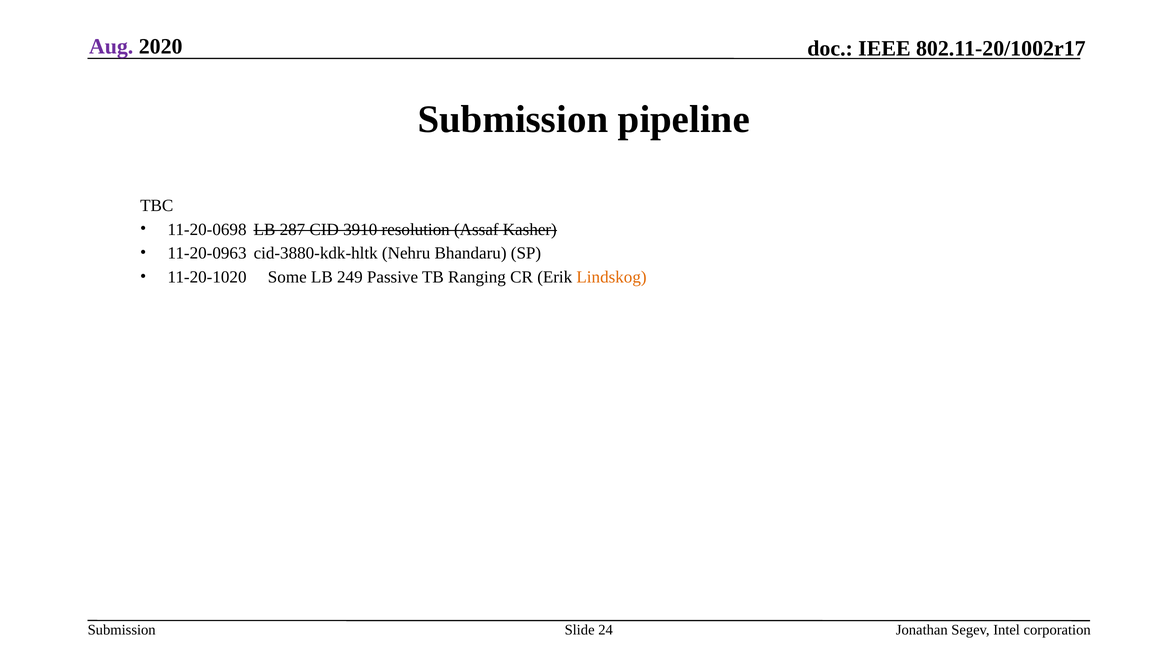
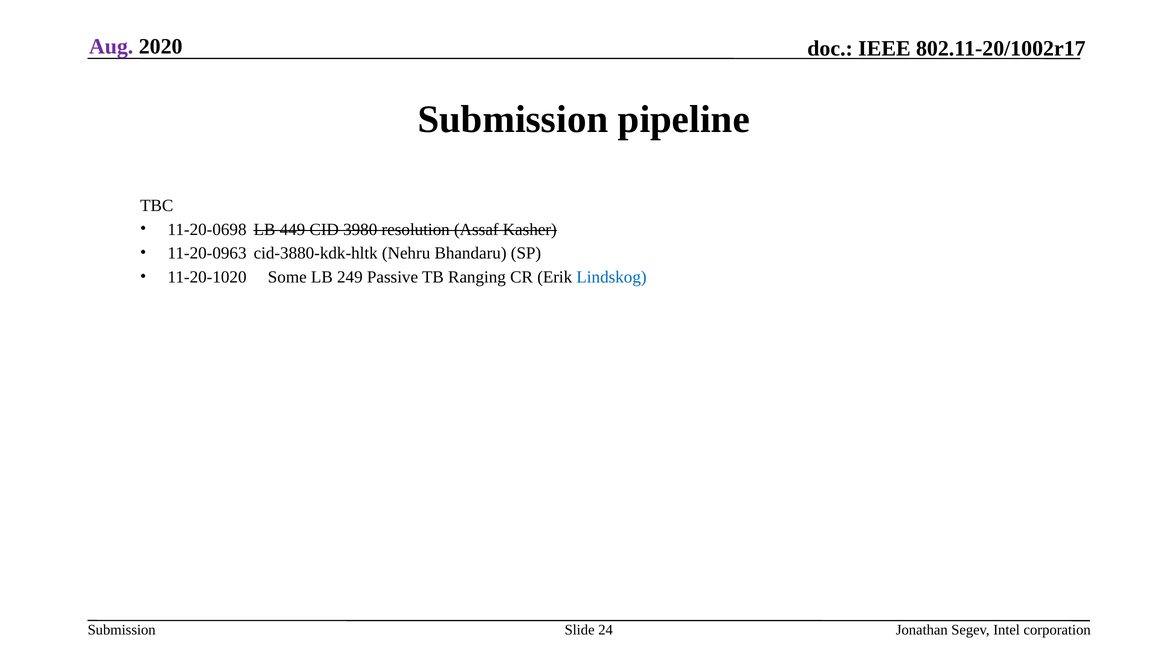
287: 287 -> 449 (292, 229)
3910: 3910 -> 3980 (360, 229)
Lindskog colour: orange -> blue (612, 277)
